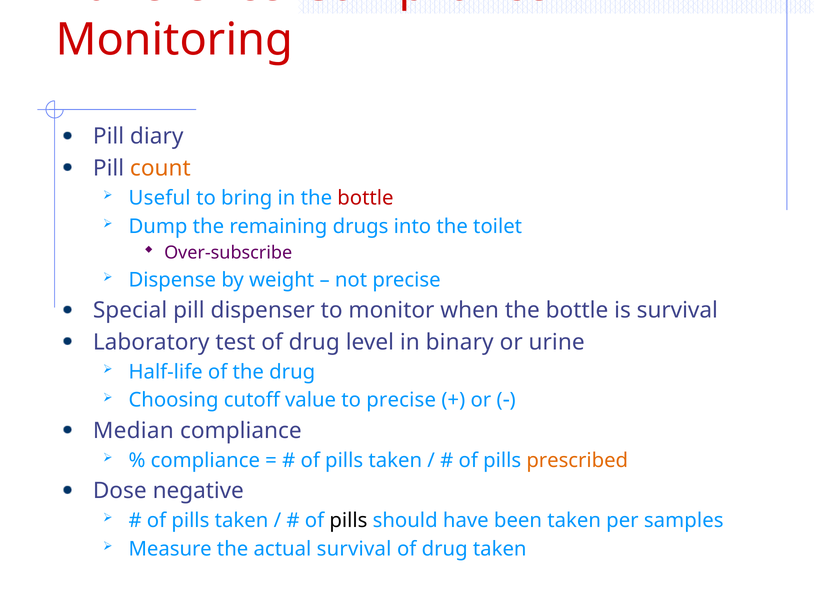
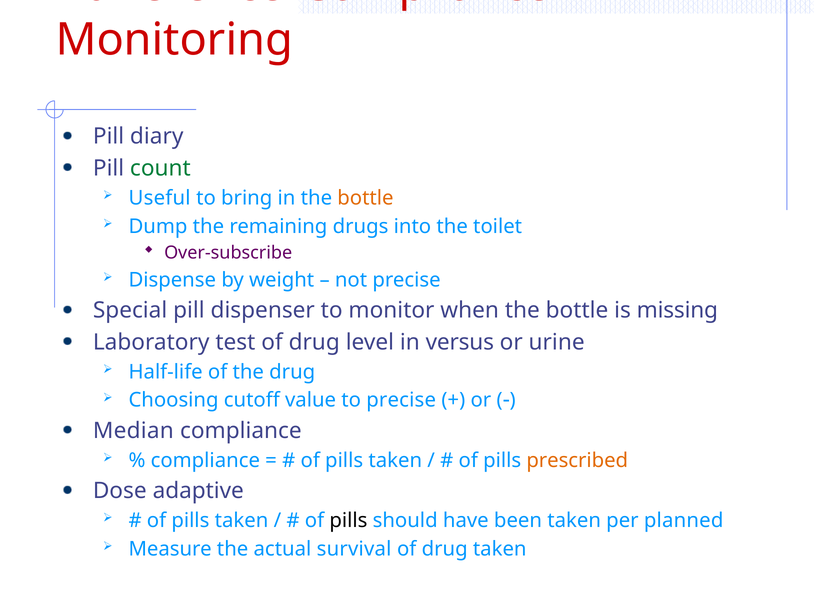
count colour: orange -> green (160, 168)
bottle colour: red -> orange (365, 198)
is survival: survival -> missing (677, 311)
binary: binary -> versus (460, 342)
negative: negative -> adaptive (198, 491)
samples: samples -> planned (684, 521)
